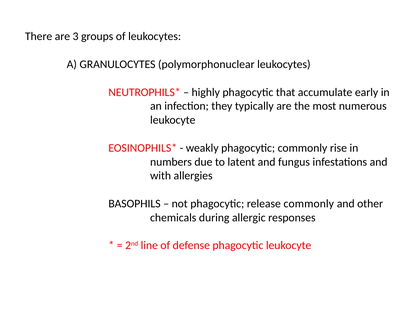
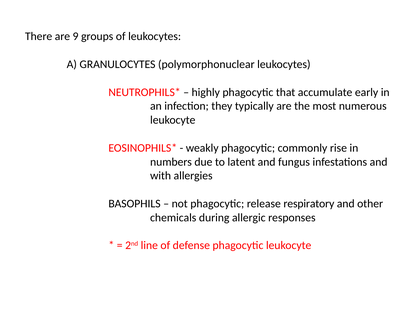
3: 3 -> 9 (76, 36)
release commonly: commonly -> respiratory (309, 204)
